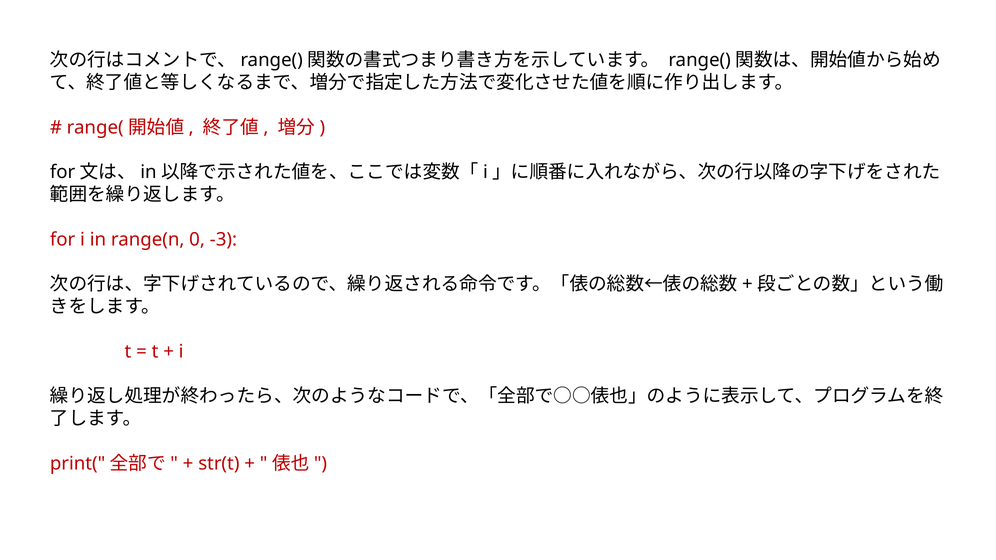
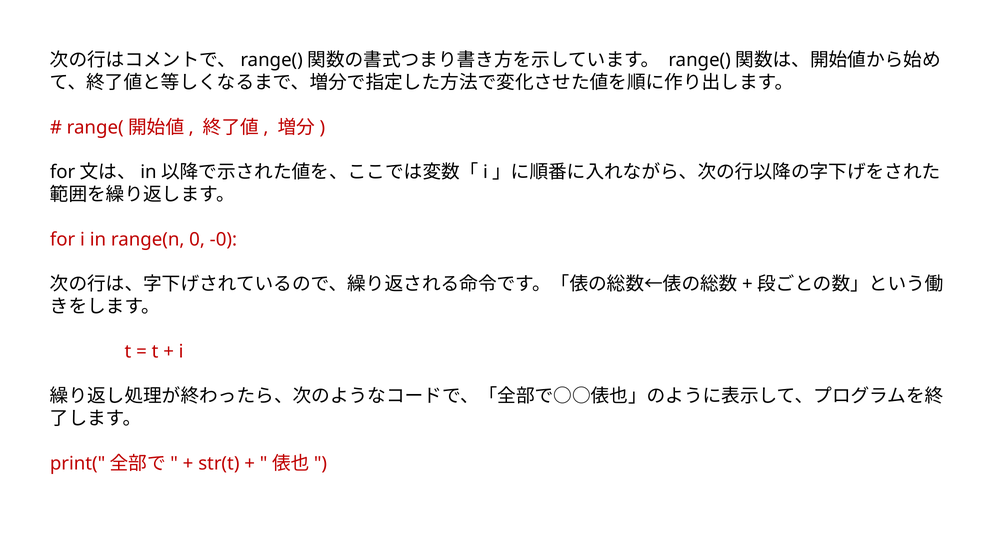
-3: -3 -> -0 (223, 240)
